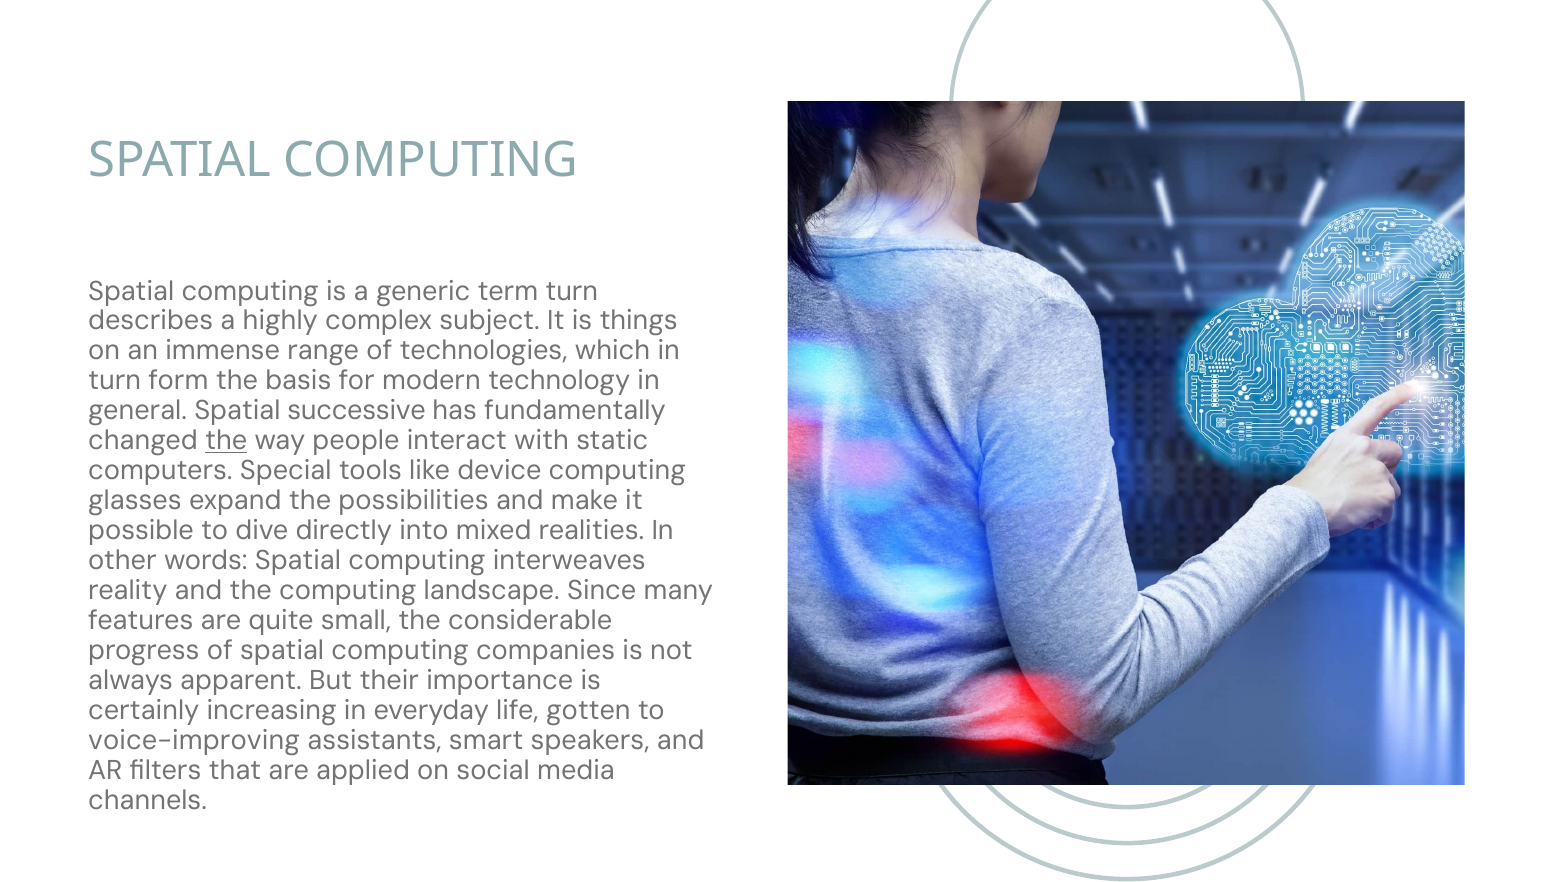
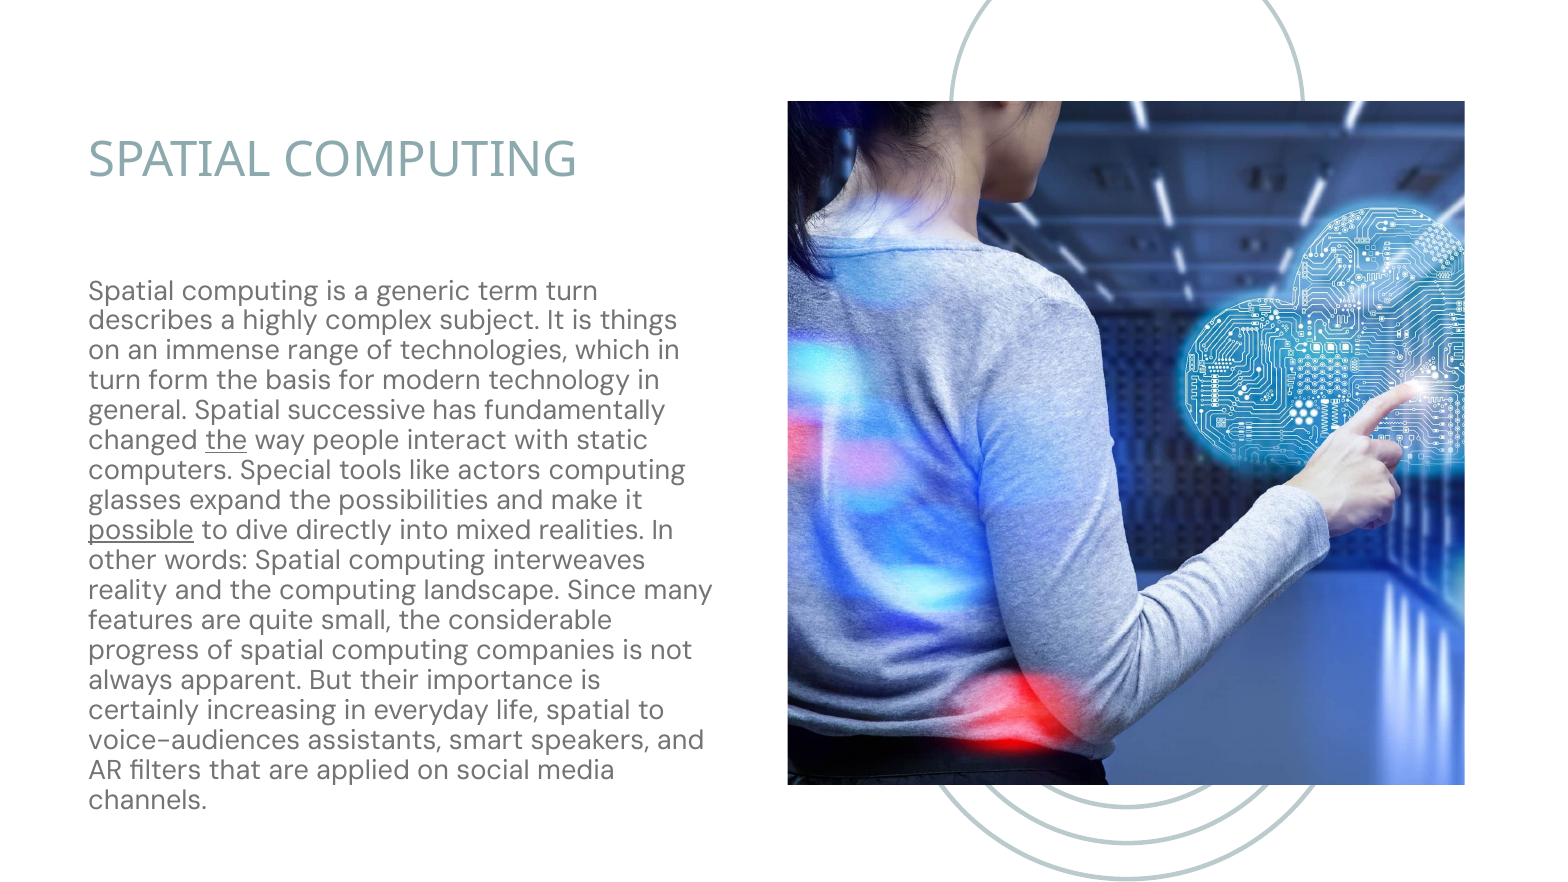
device: device -> actors (499, 471)
possible underline: none -> present (141, 531)
life gotten: gotten -> spatial (588, 710)
voice-improving: voice-improving -> voice-audiences (194, 740)
